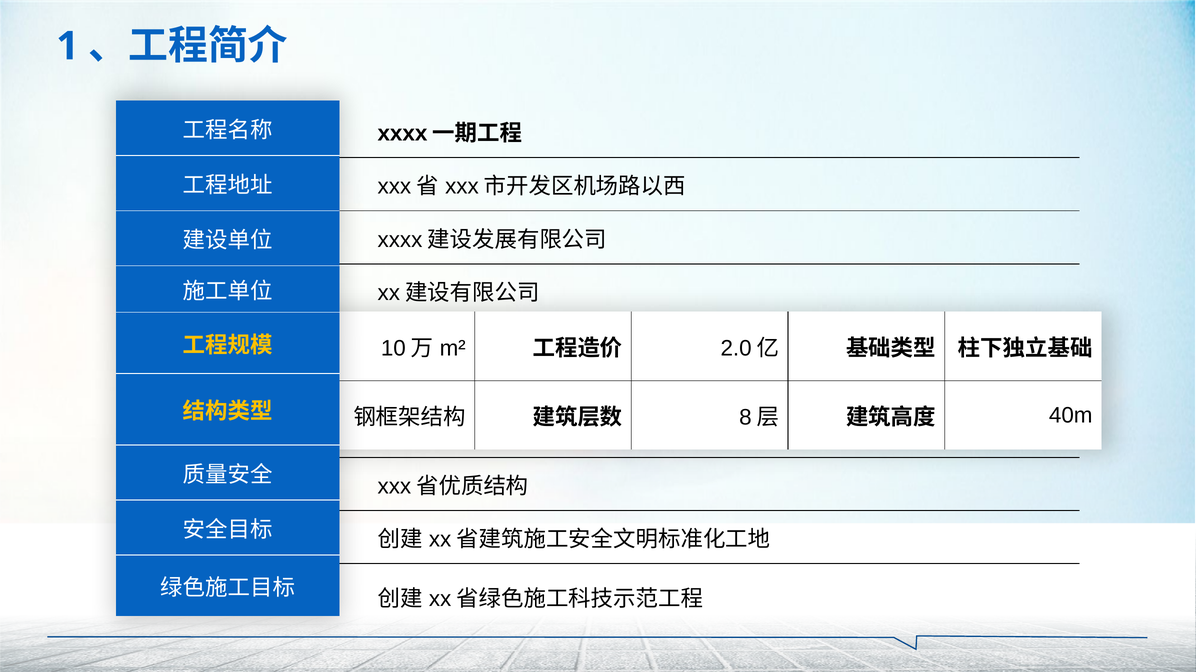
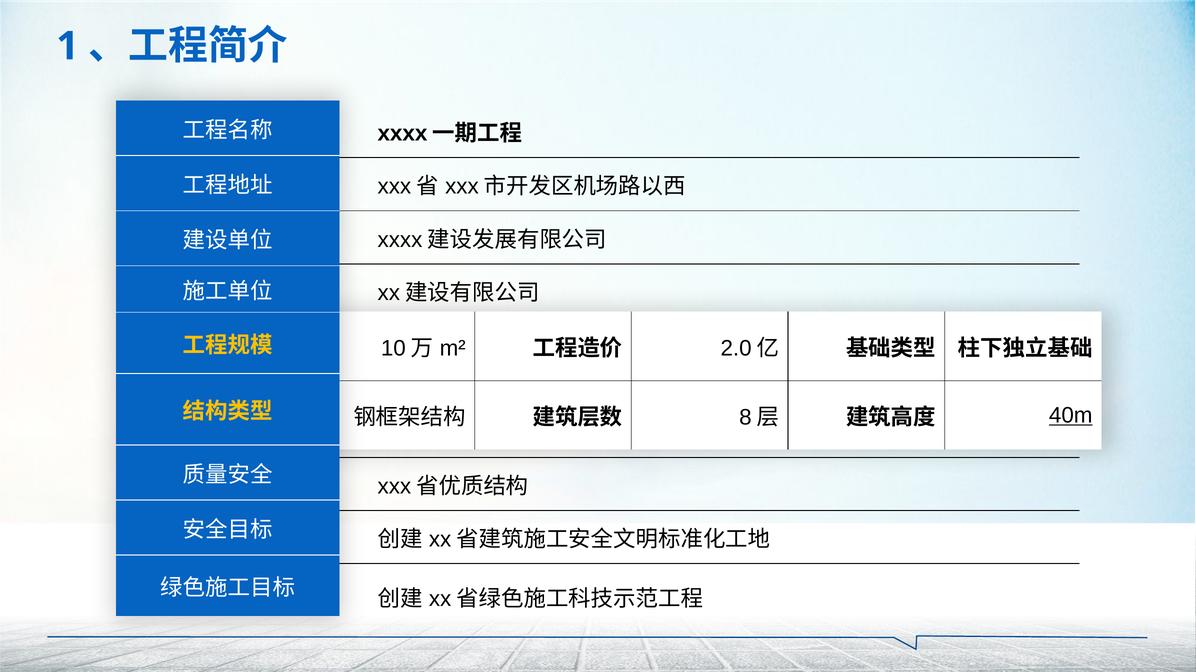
40m underline: none -> present (1071, 416)
